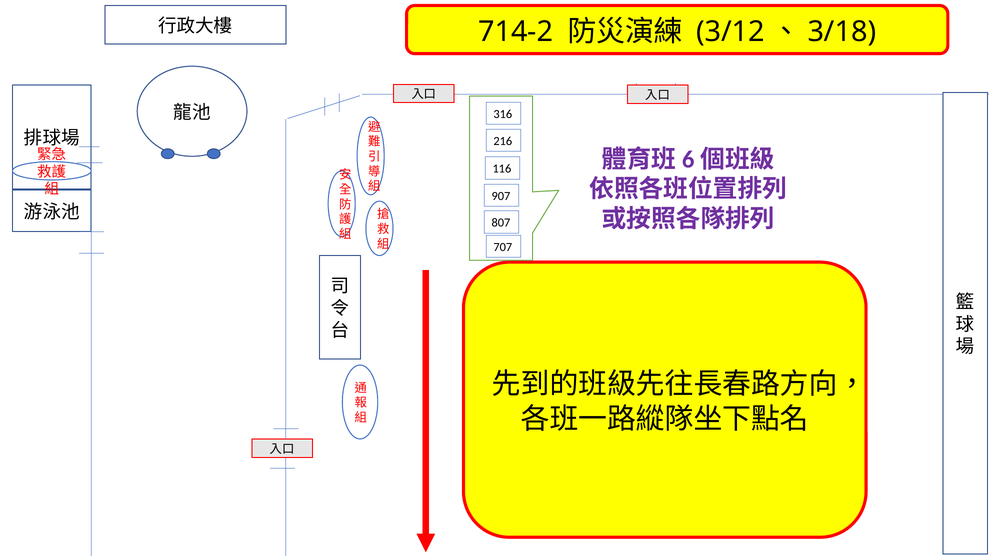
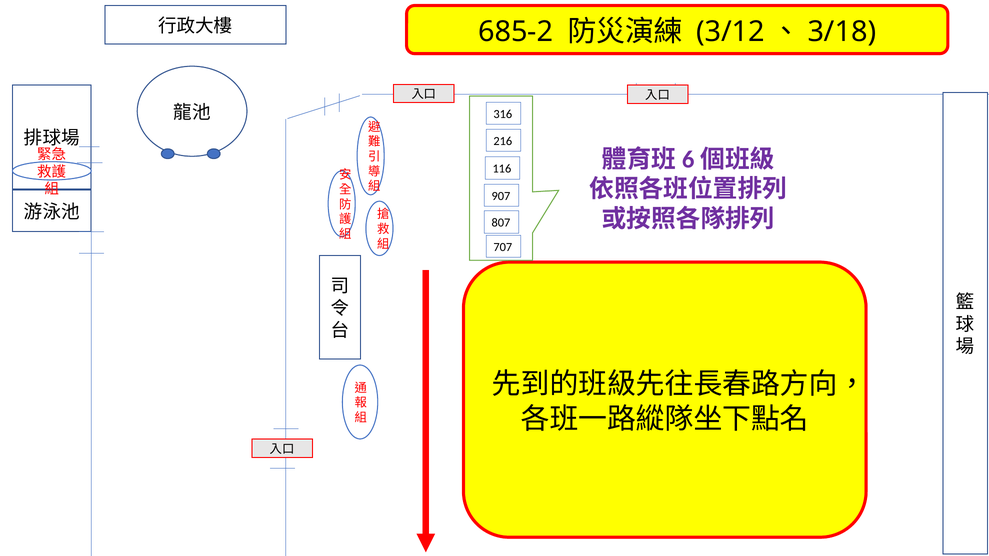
714-2: 714-2 -> 685-2 (516, 32)
